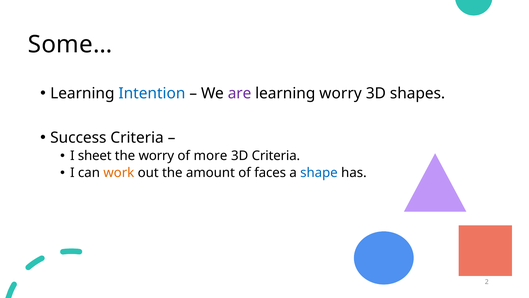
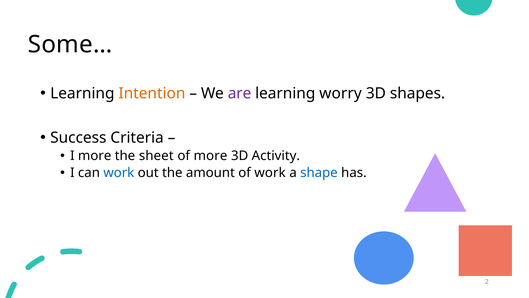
Intention colour: blue -> orange (152, 93)
I sheet: sheet -> more (95, 156)
the worry: worry -> sheet (156, 156)
3D Criteria: Criteria -> Activity (276, 156)
work colour: orange -> blue (119, 173)
of faces: faces -> work (270, 173)
